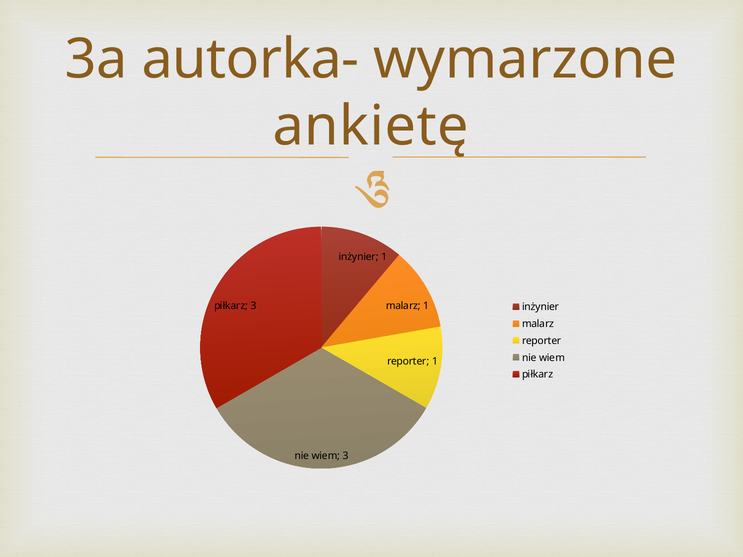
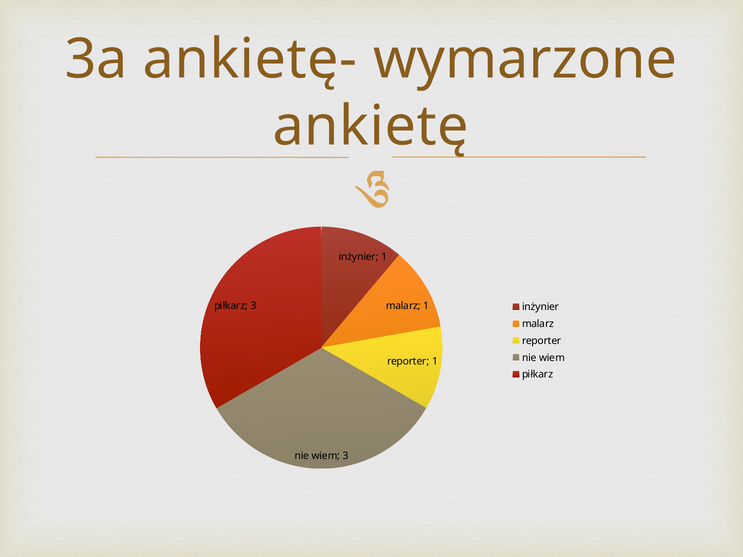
autorka-: autorka- -> ankietę- (250, 60)
